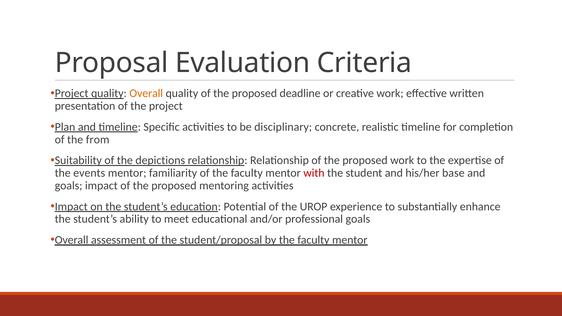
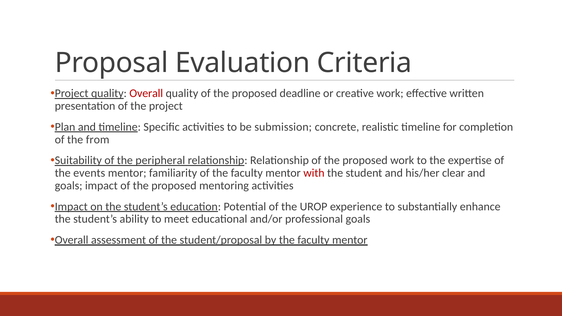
Overall colour: orange -> red (146, 93)
disciplinary: disciplinary -> submission (283, 127)
depictions: depictions -> peripheral (160, 160)
base: base -> clear (454, 173)
